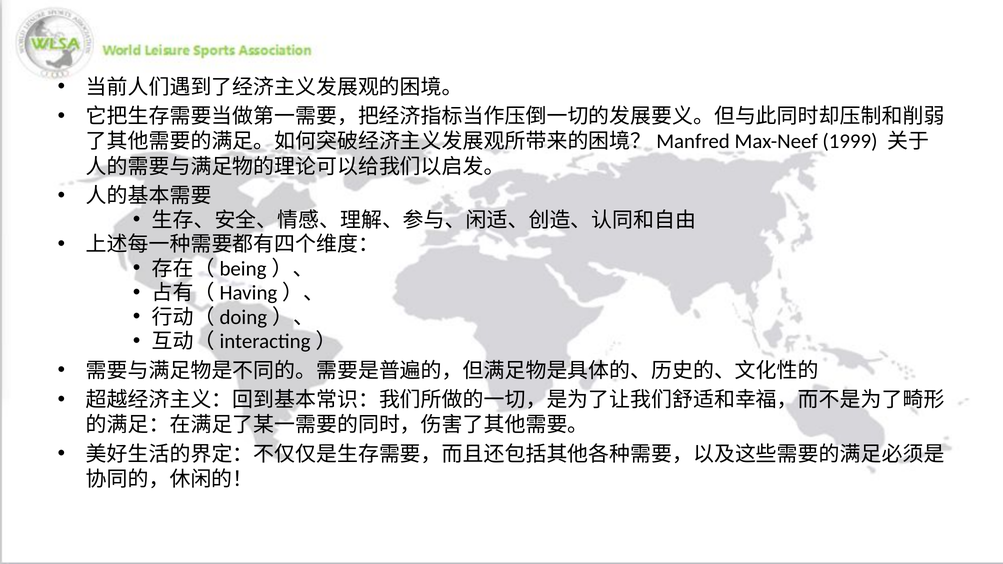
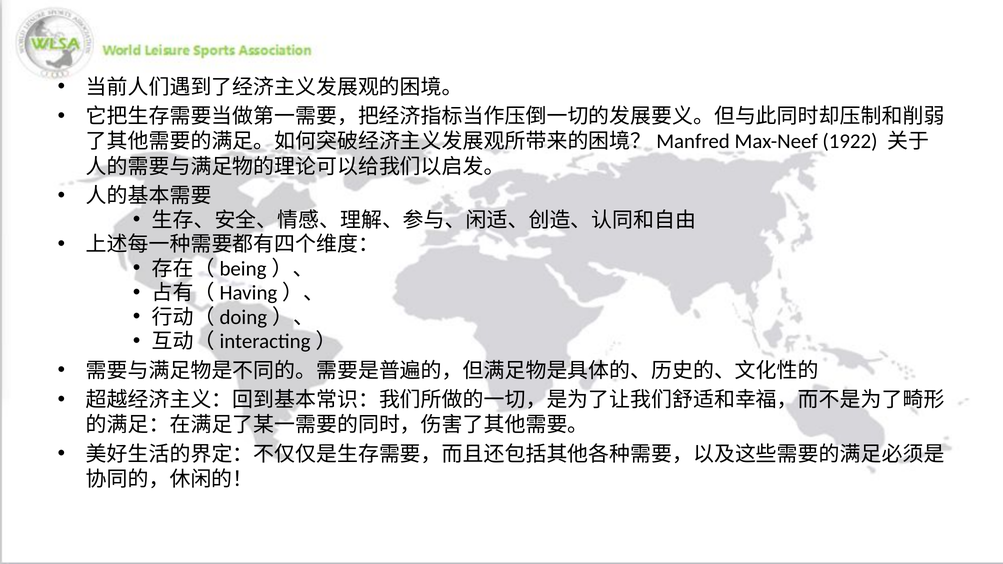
1999: 1999 -> 1922 (850, 142)
